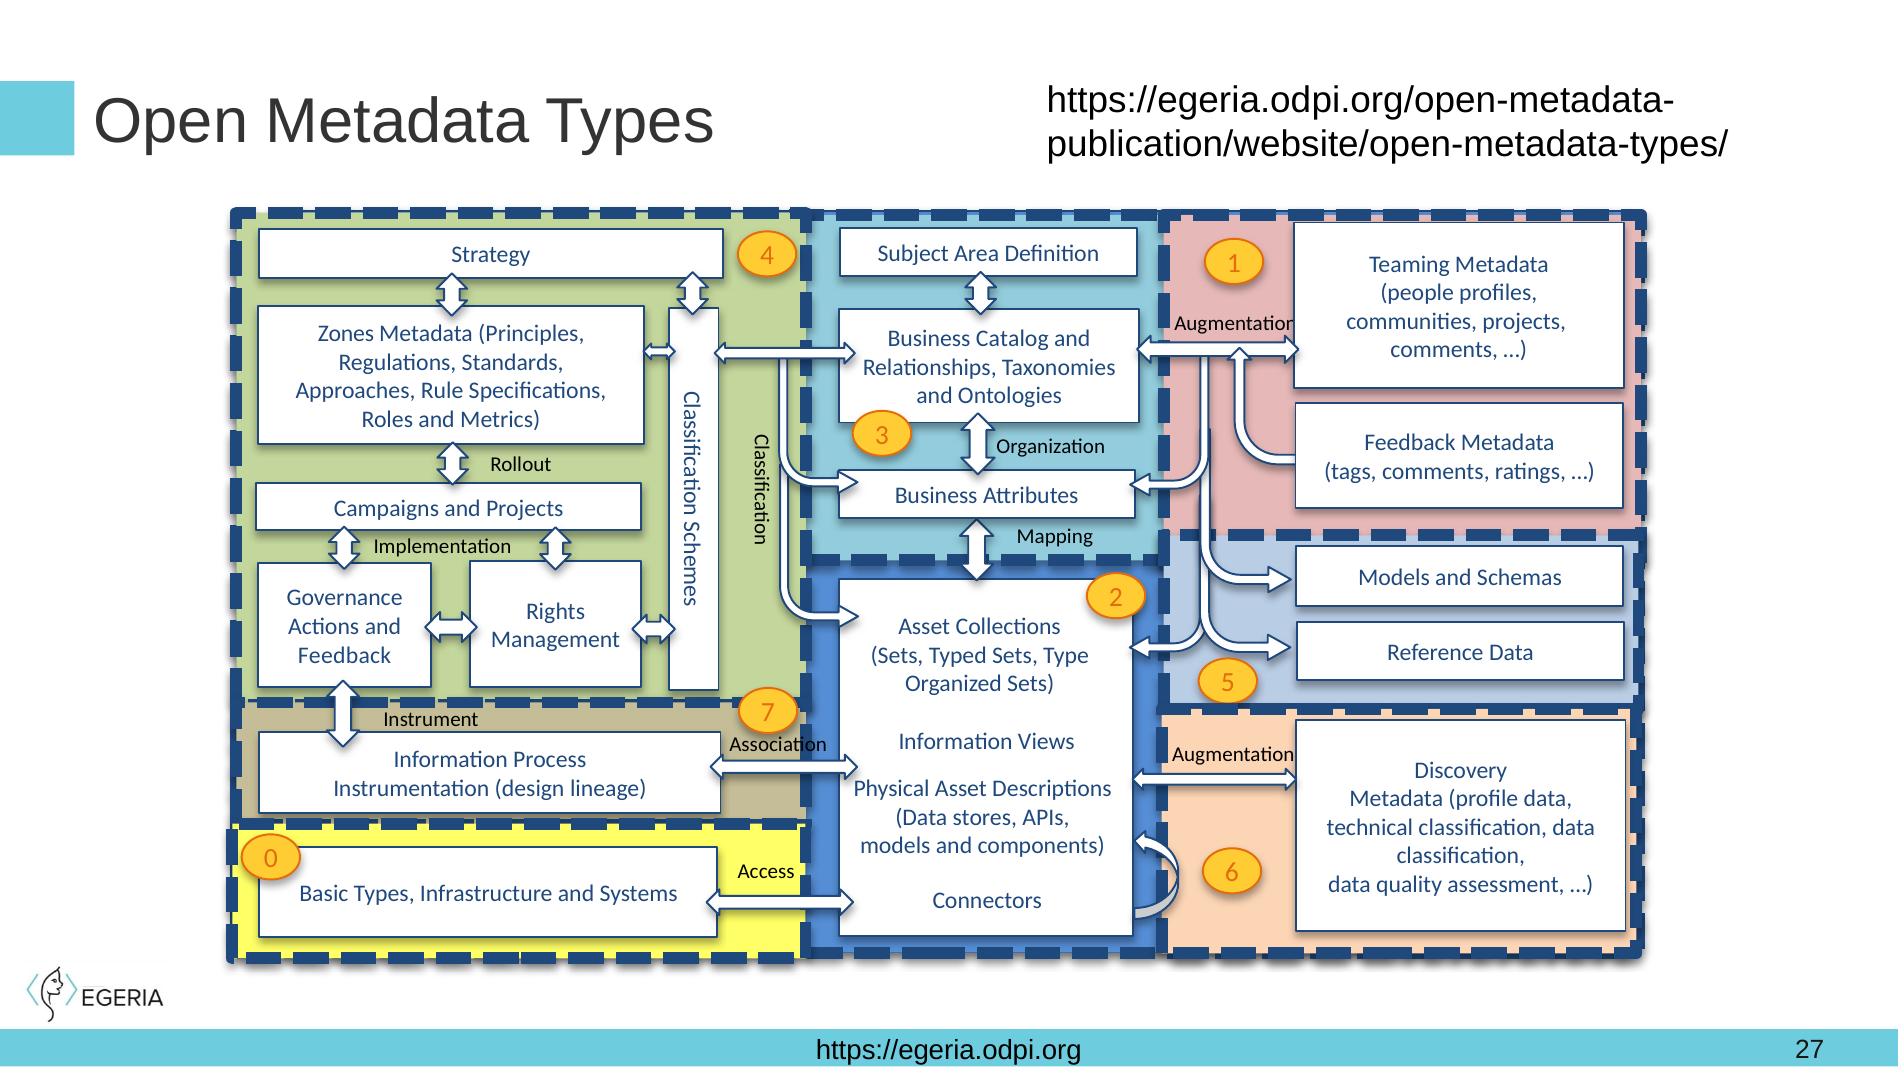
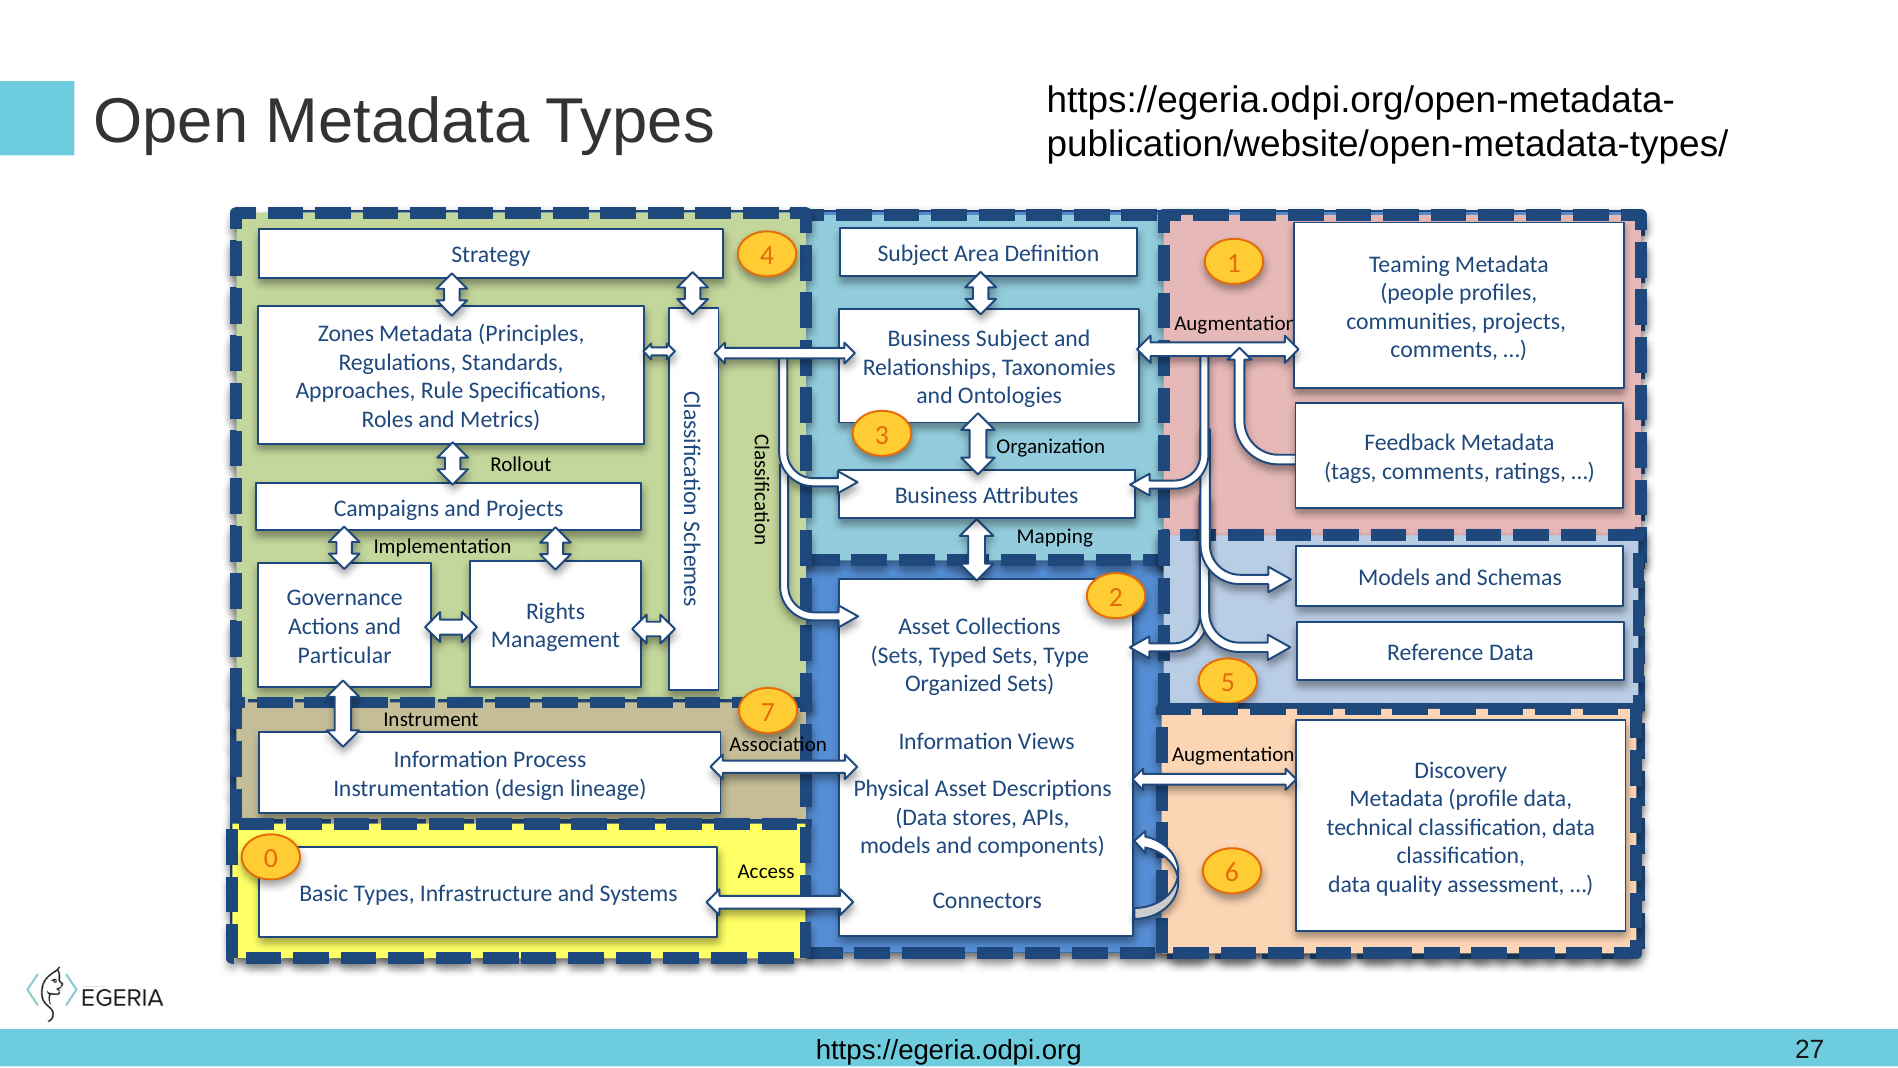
Business Catalog: Catalog -> Subject (1012, 339)
Feedback: Feedback -> Particular (345, 655)
